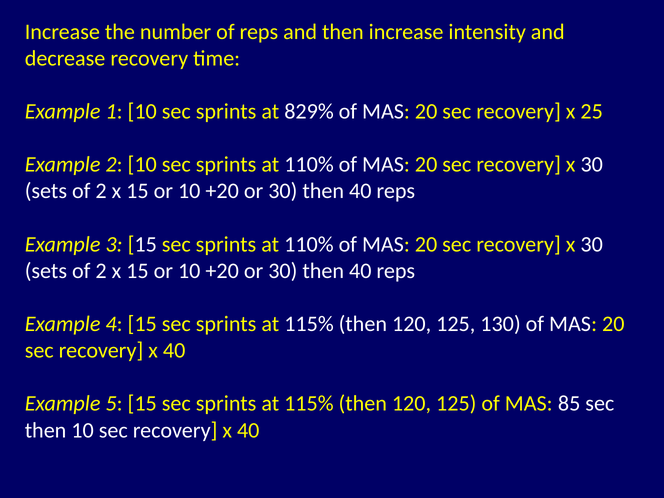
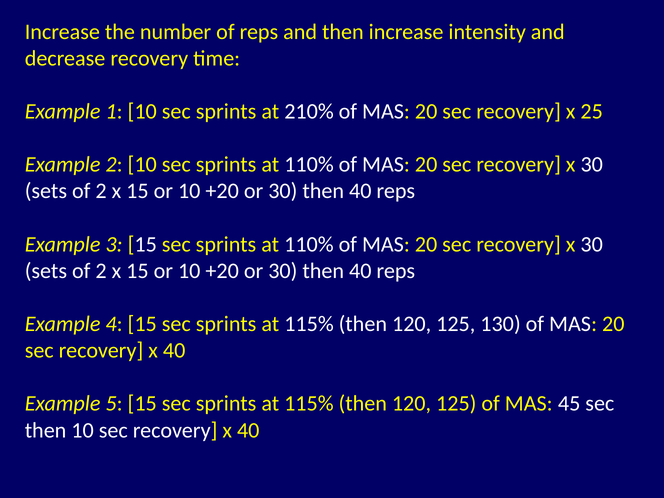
829%: 829% -> 210% (309, 111)
85: 85 -> 45 (569, 404)
